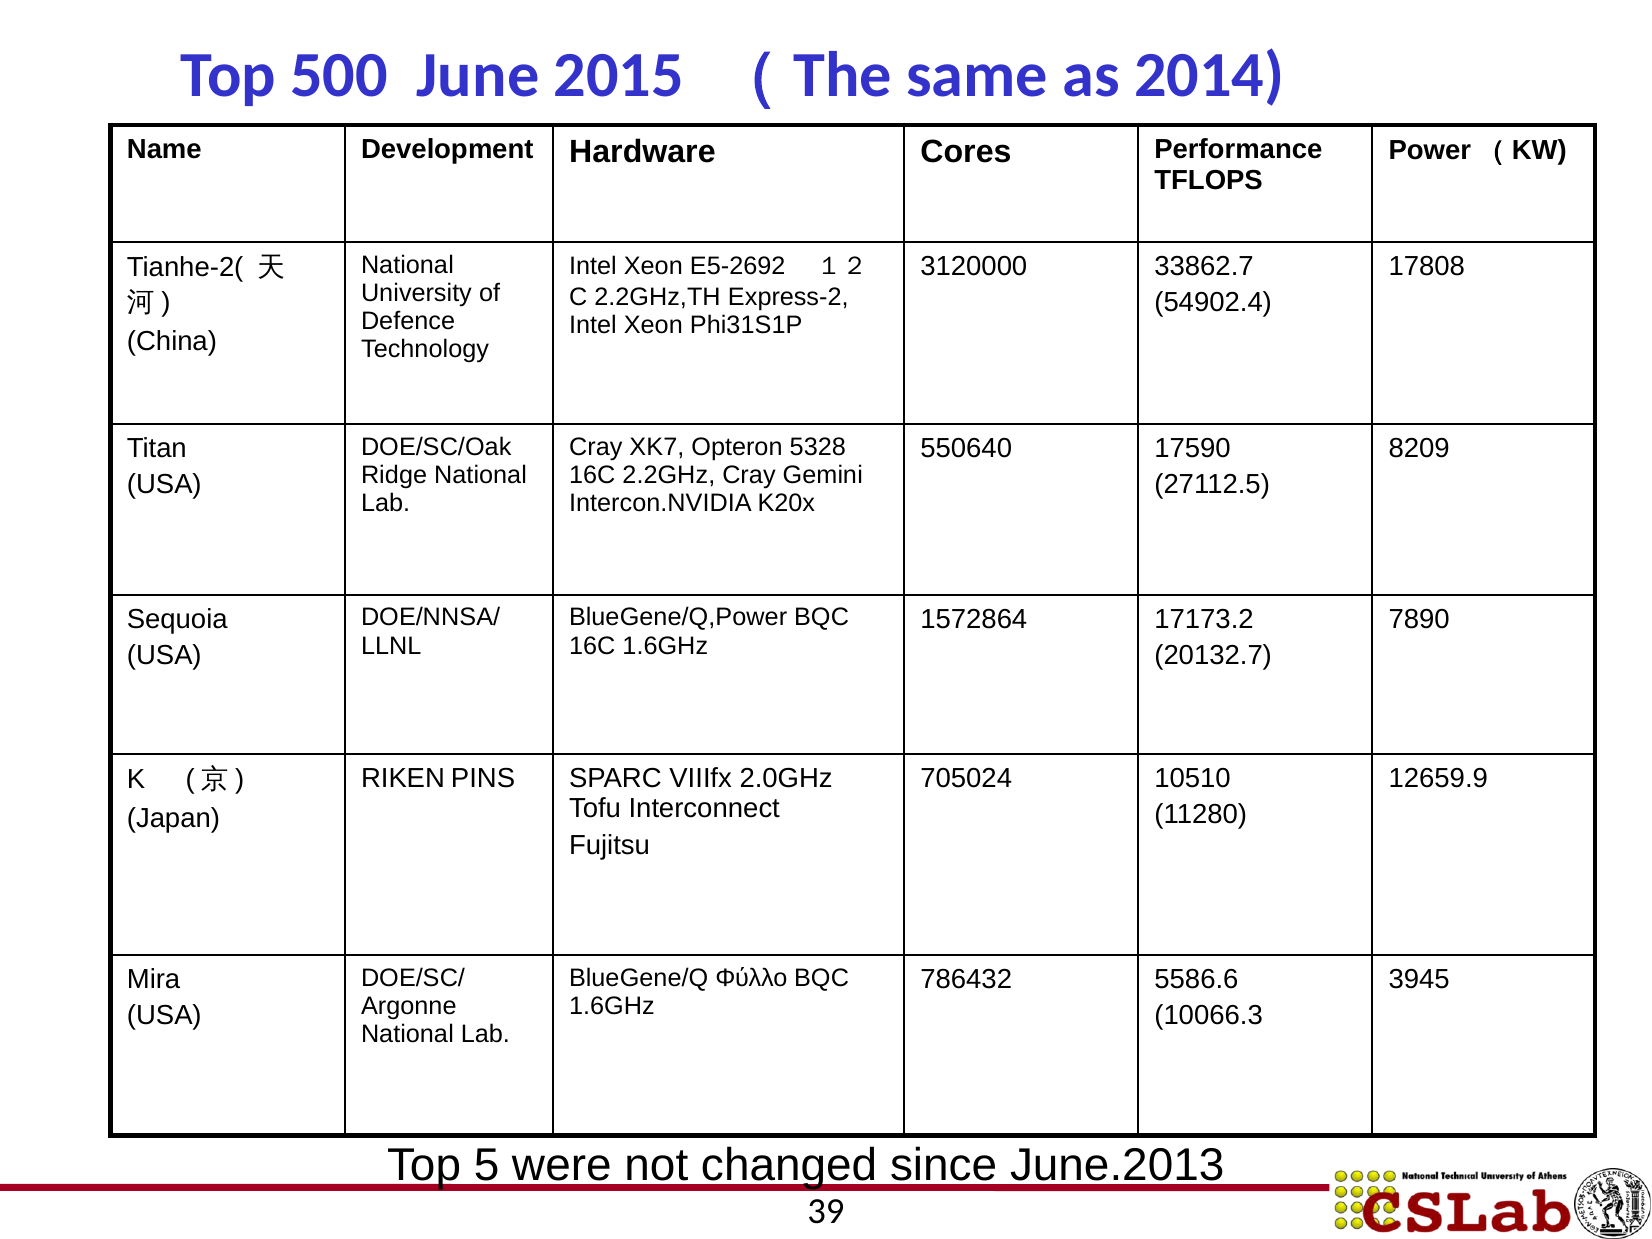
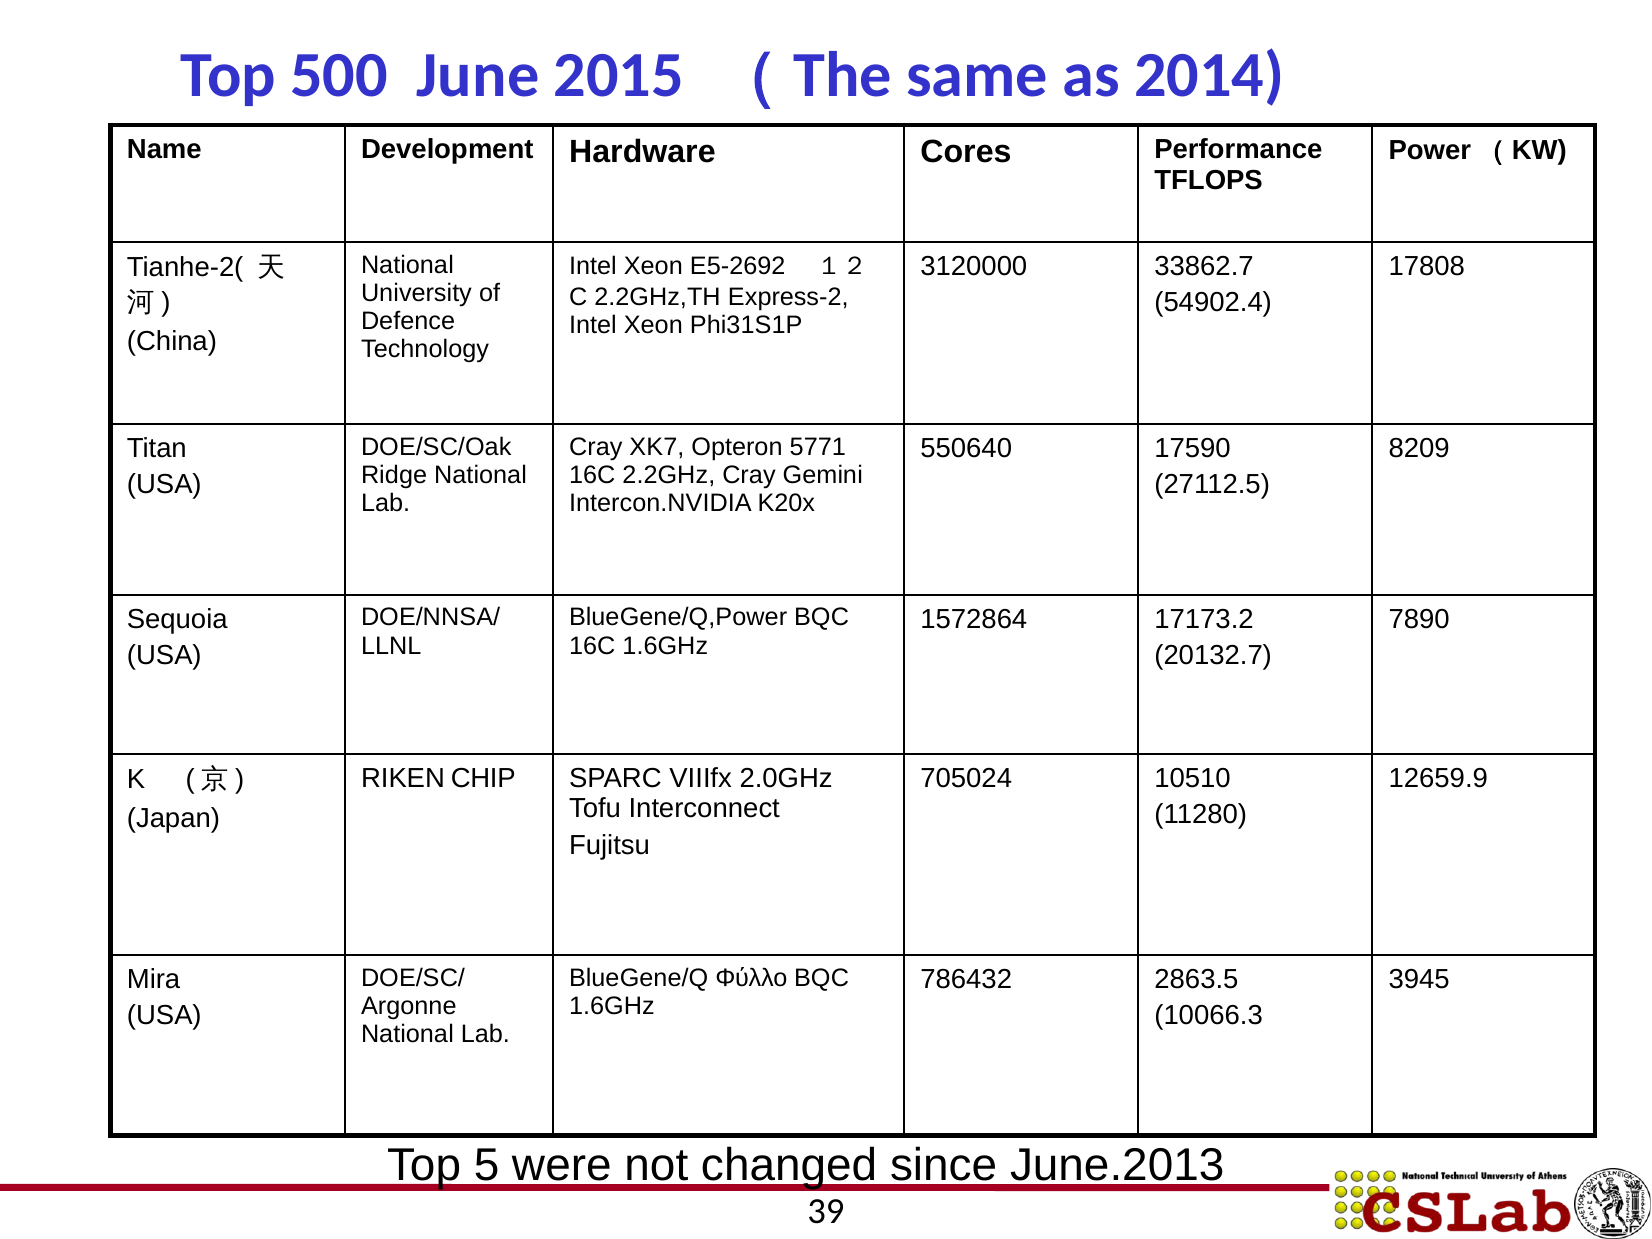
5328: 5328 -> 5771 (818, 447)
PINS: PINS -> CHIP (483, 778)
5586.6: 5586.6 -> 2863.5 (1196, 979)
